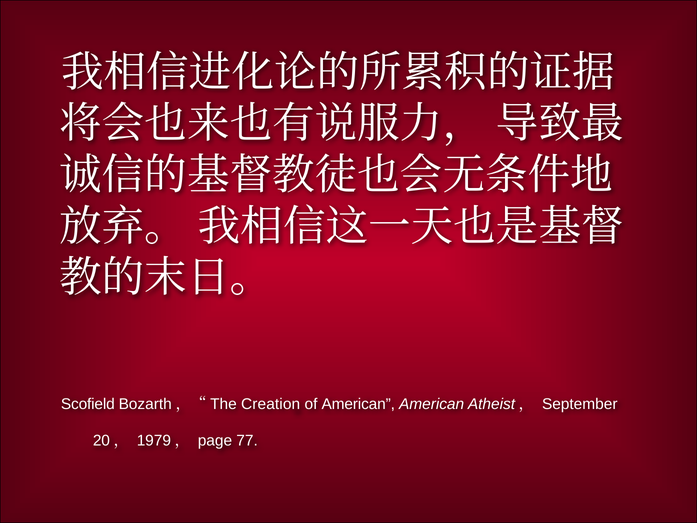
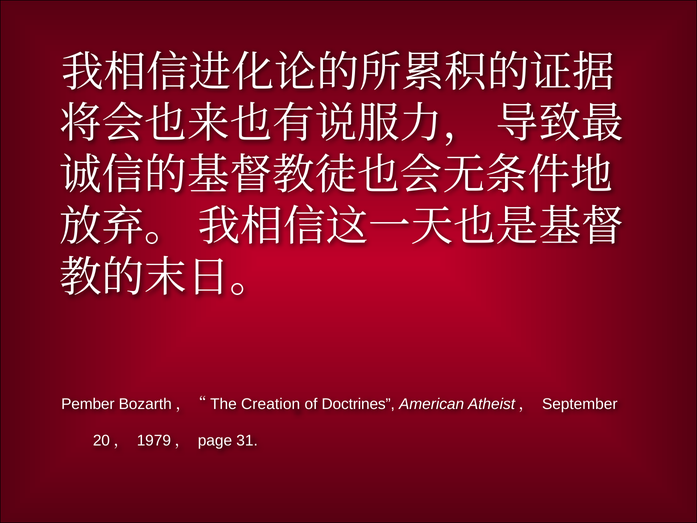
Scofield: Scofield -> Pember (88, 404)
of American: American -> Doctrines (358, 404)
77: 77 -> 31 (247, 441)
